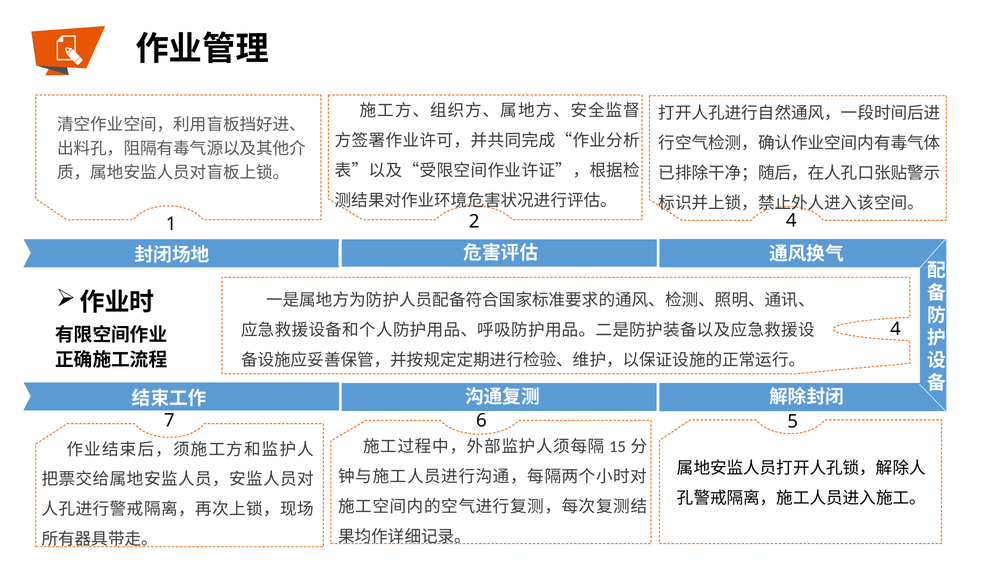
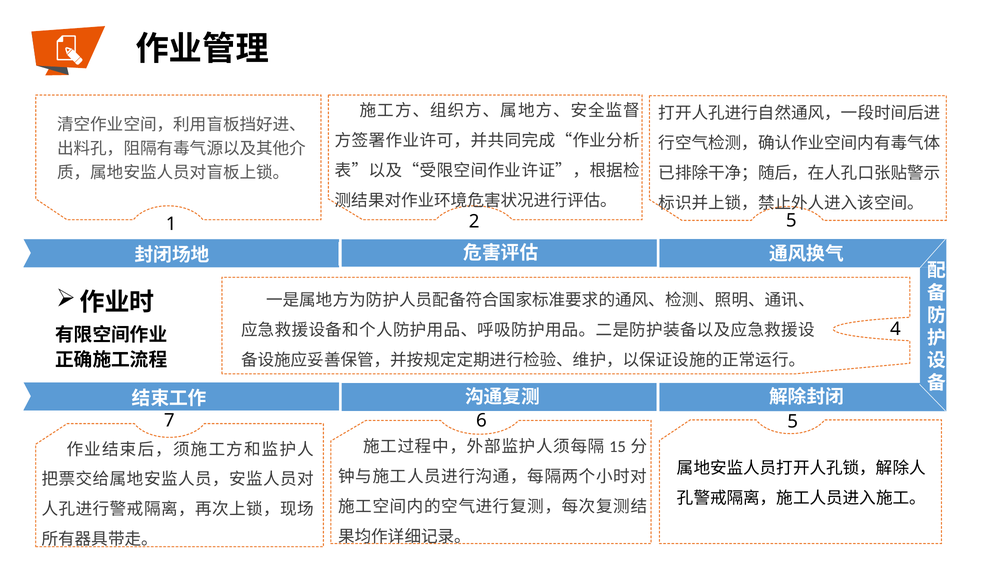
2 4: 4 -> 5 (791, 221)
